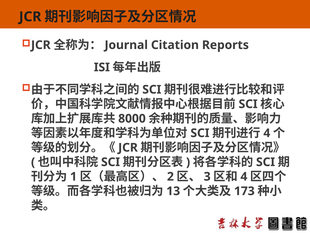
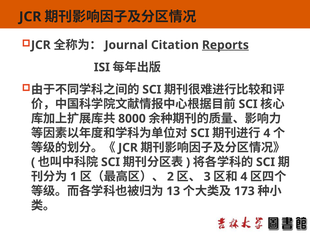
Reports underline: none -> present (225, 45)
